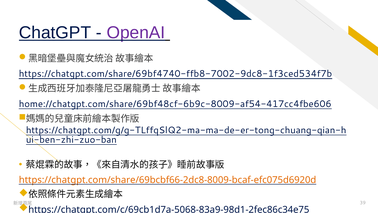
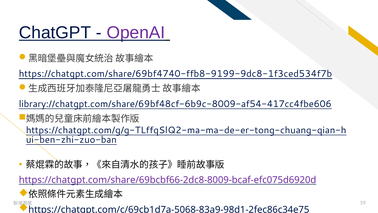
https://chatgpt.com/share/69bf4740-ffb8-7002-9dc8-1f3ced534f7b: https://chatgpt.com/share/69bf4740-ffb8-7002-9dc8-1f3ced534f7b -> https://chatgpt.com/share/69bf4740-ffb8-9199-9dc8-1f3ced534f7b (175, 74)
home://chatgpt.com/share/69bf48cf-6b9c-8009-af54-417cc4fbe606: home://chatgpt.com/share/69bf48cf-6b9c-8009-af54-417cc4fbe606 -> library://chatgpt.com/share/69bf48cf-6b9c-8009-af54-417cc4fbe606 (175, 104)
https://chatgpt.com/share/69bcbf66-2dc8-8009-bcaf-efc075d6920d colour: orange -> purple (168, 180)
